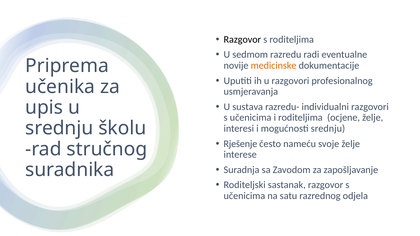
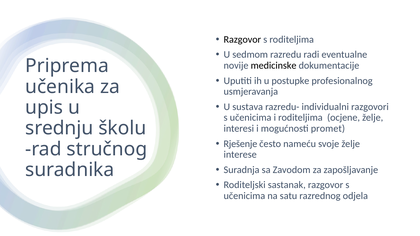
medicinske colour: orange -> black (274, 66)
u razgovori: razgovori -> postupke (290, 81)
mogućnosti srednju: srednju -> promet (328, 129)
